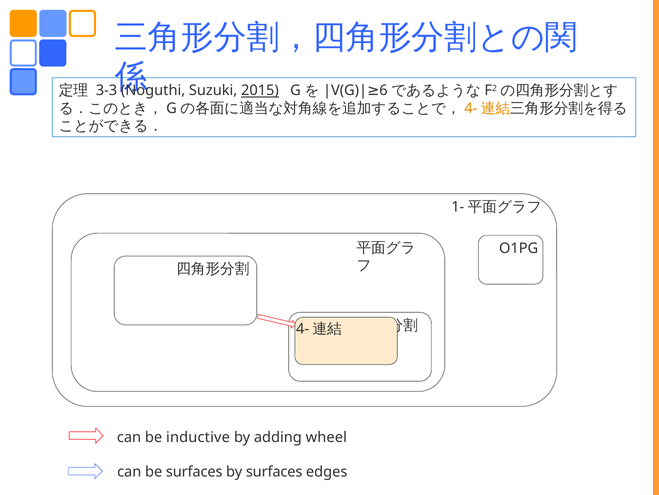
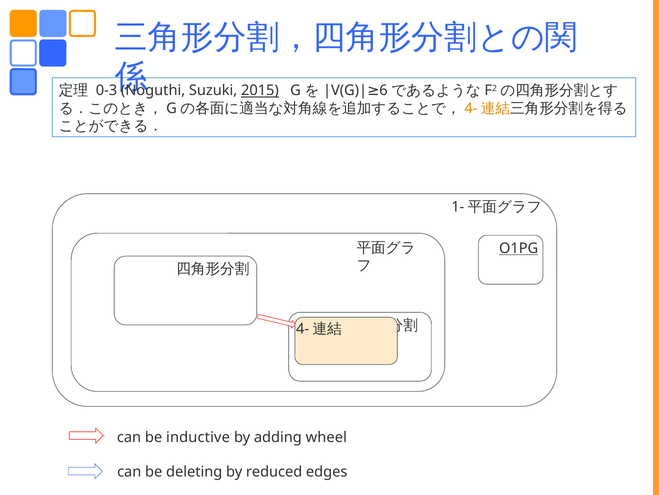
3-3: 3-3 -> 0-3 (106, 90)
O1PG underline: none -> present (519, 248)
be surfaces: surfaces -> deleting (194, 471)
by surfaces: surfaces -> reduced (274, 471)
